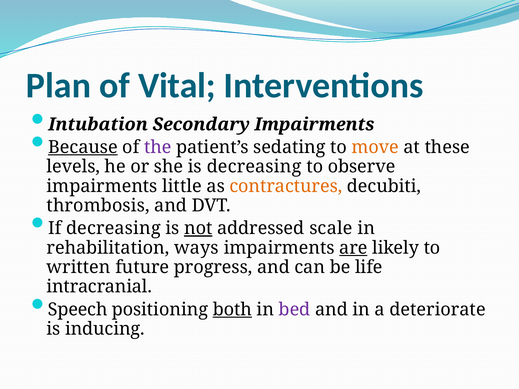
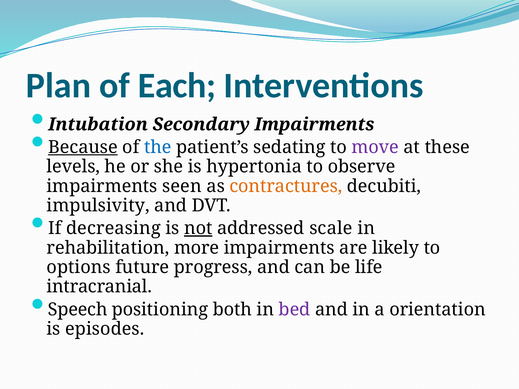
Vital: Vital -> Each (177, 86)
the colour: purple -> blue (158, 147)
move colour: orange -> purple (375, 147)
is decreasing: decreasing -> hypertonia (254, 167)
little: little -> seen (182, 186)
thrombosis: thrombosis -> impulsivity (98, 206)
ways: ways -> more (197, 248)
are underline: present -> none (353, 248)
written: written -> options (79, 267)
both underline: present -> none (232, 310)
deteriorate: deteriorate -> orientation (438, 310)
inducing: inducing -> episodes (105, 329)
